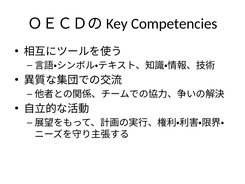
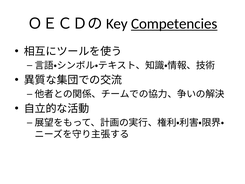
Competencies underline: none -> present (174, 24)
